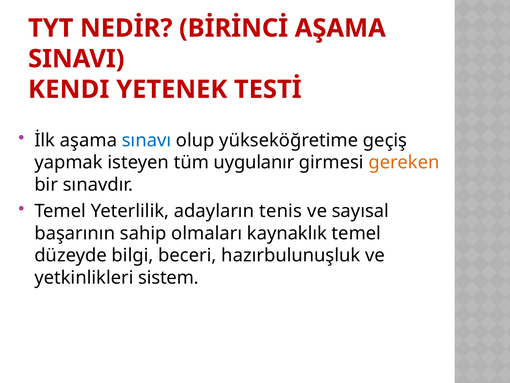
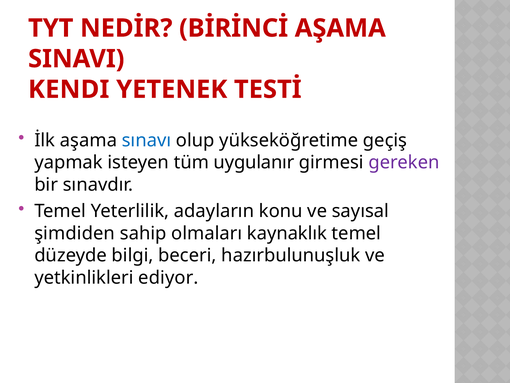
gereken colour: orange -> purple (404, 162)
tenis: tenis -> konu (281, 211)
başarının: başarının -> şimdiden (75, 233)
sistem: sistem -> ediyor (168, 277)
